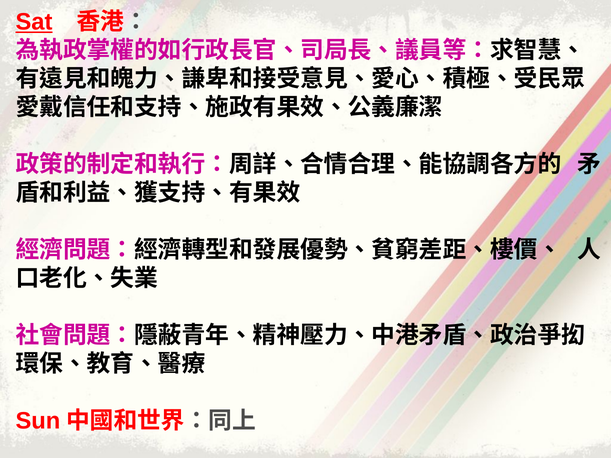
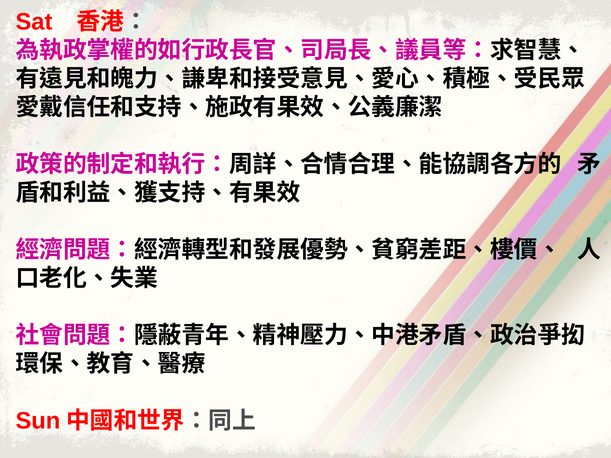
Sat underline: present -> none (34, 22)
